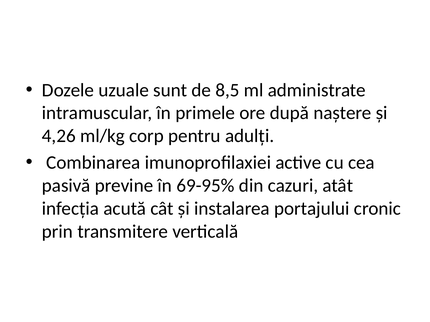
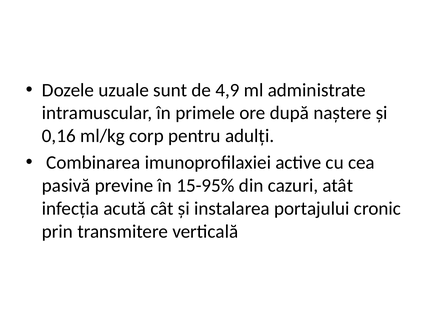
8,5: 8,5 -> 4,9 (227, 90)
4,26: 4,26 -> 0,16 (59, 136)
69-95%: 69-95% -> 15-95% (205, 186)
